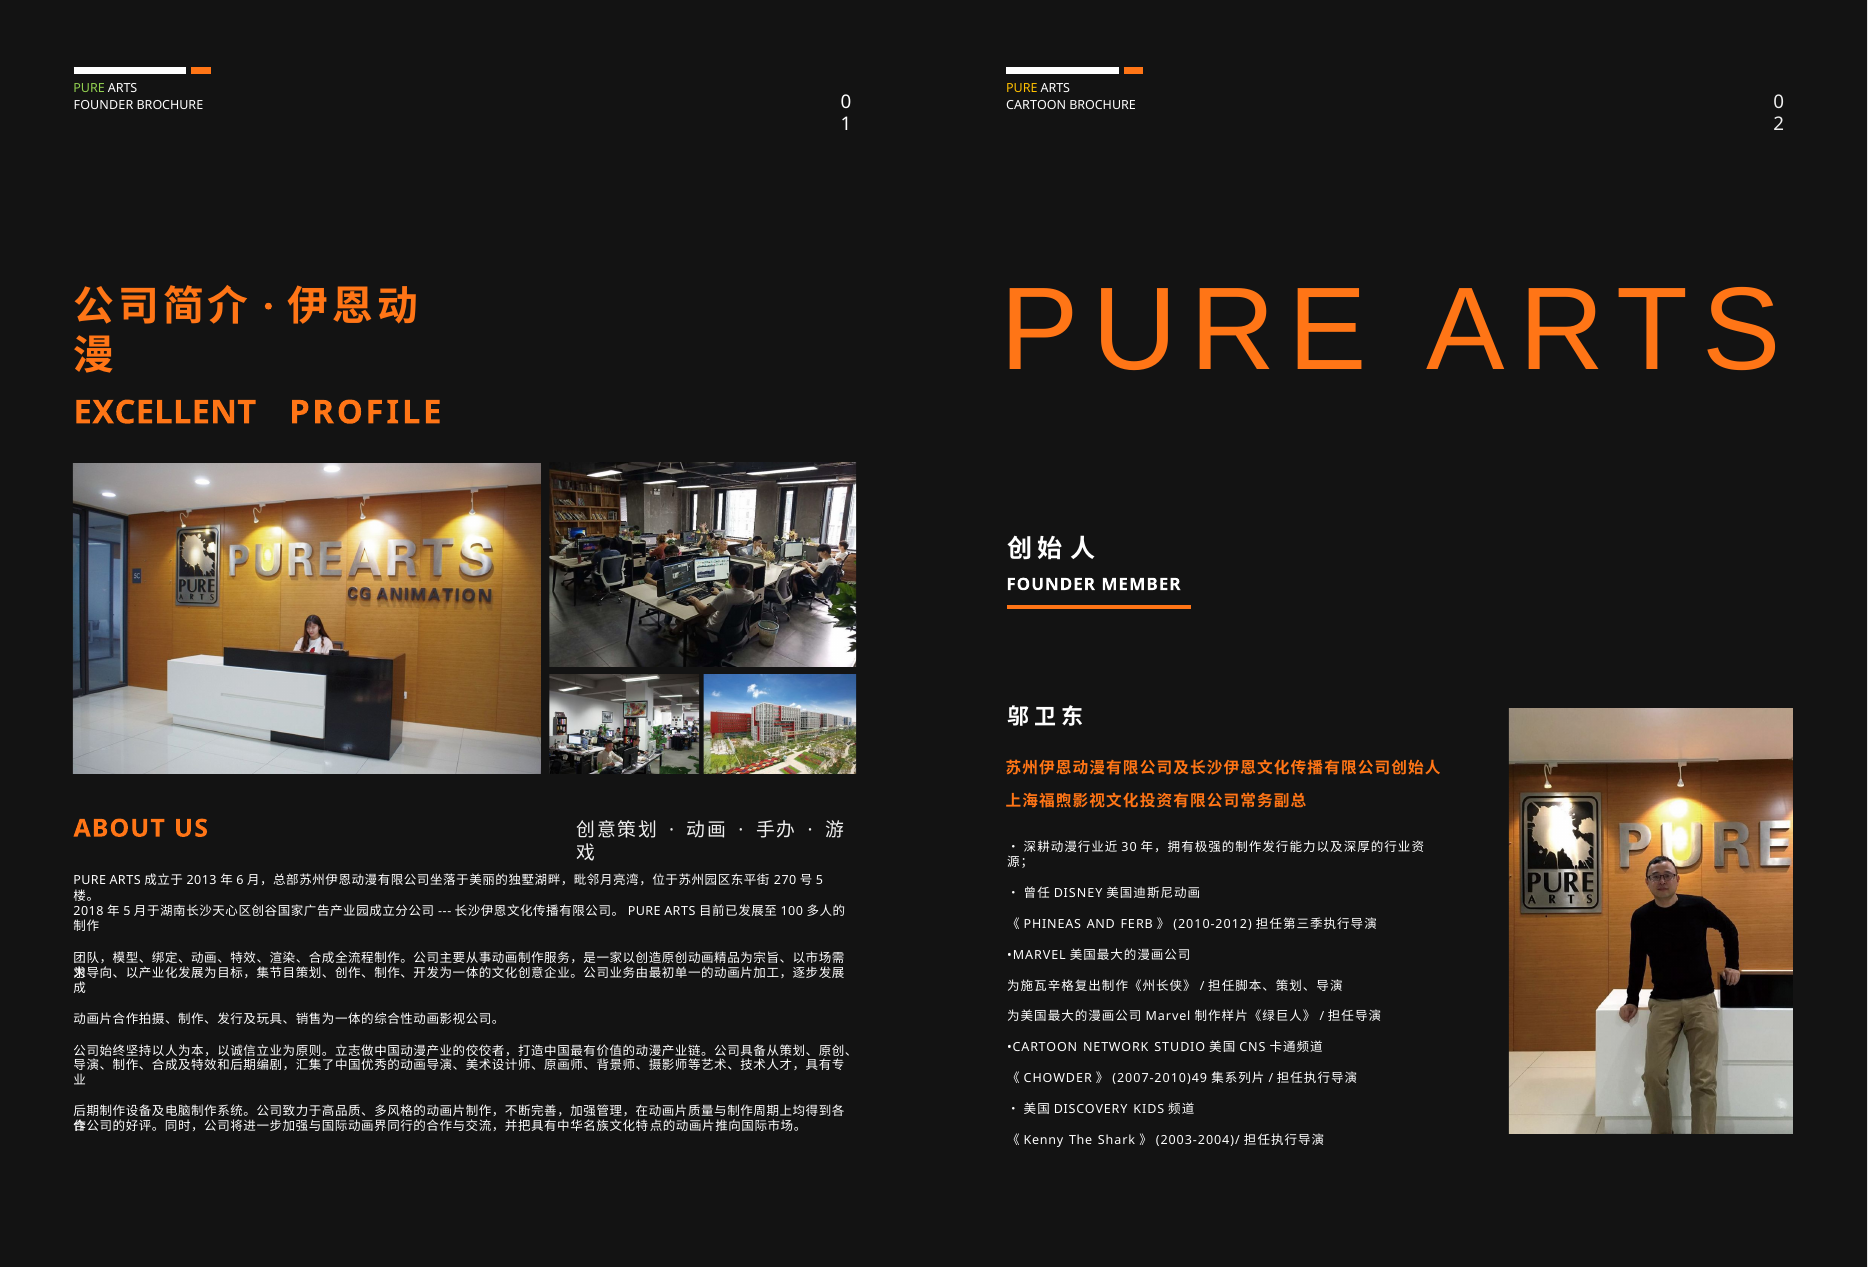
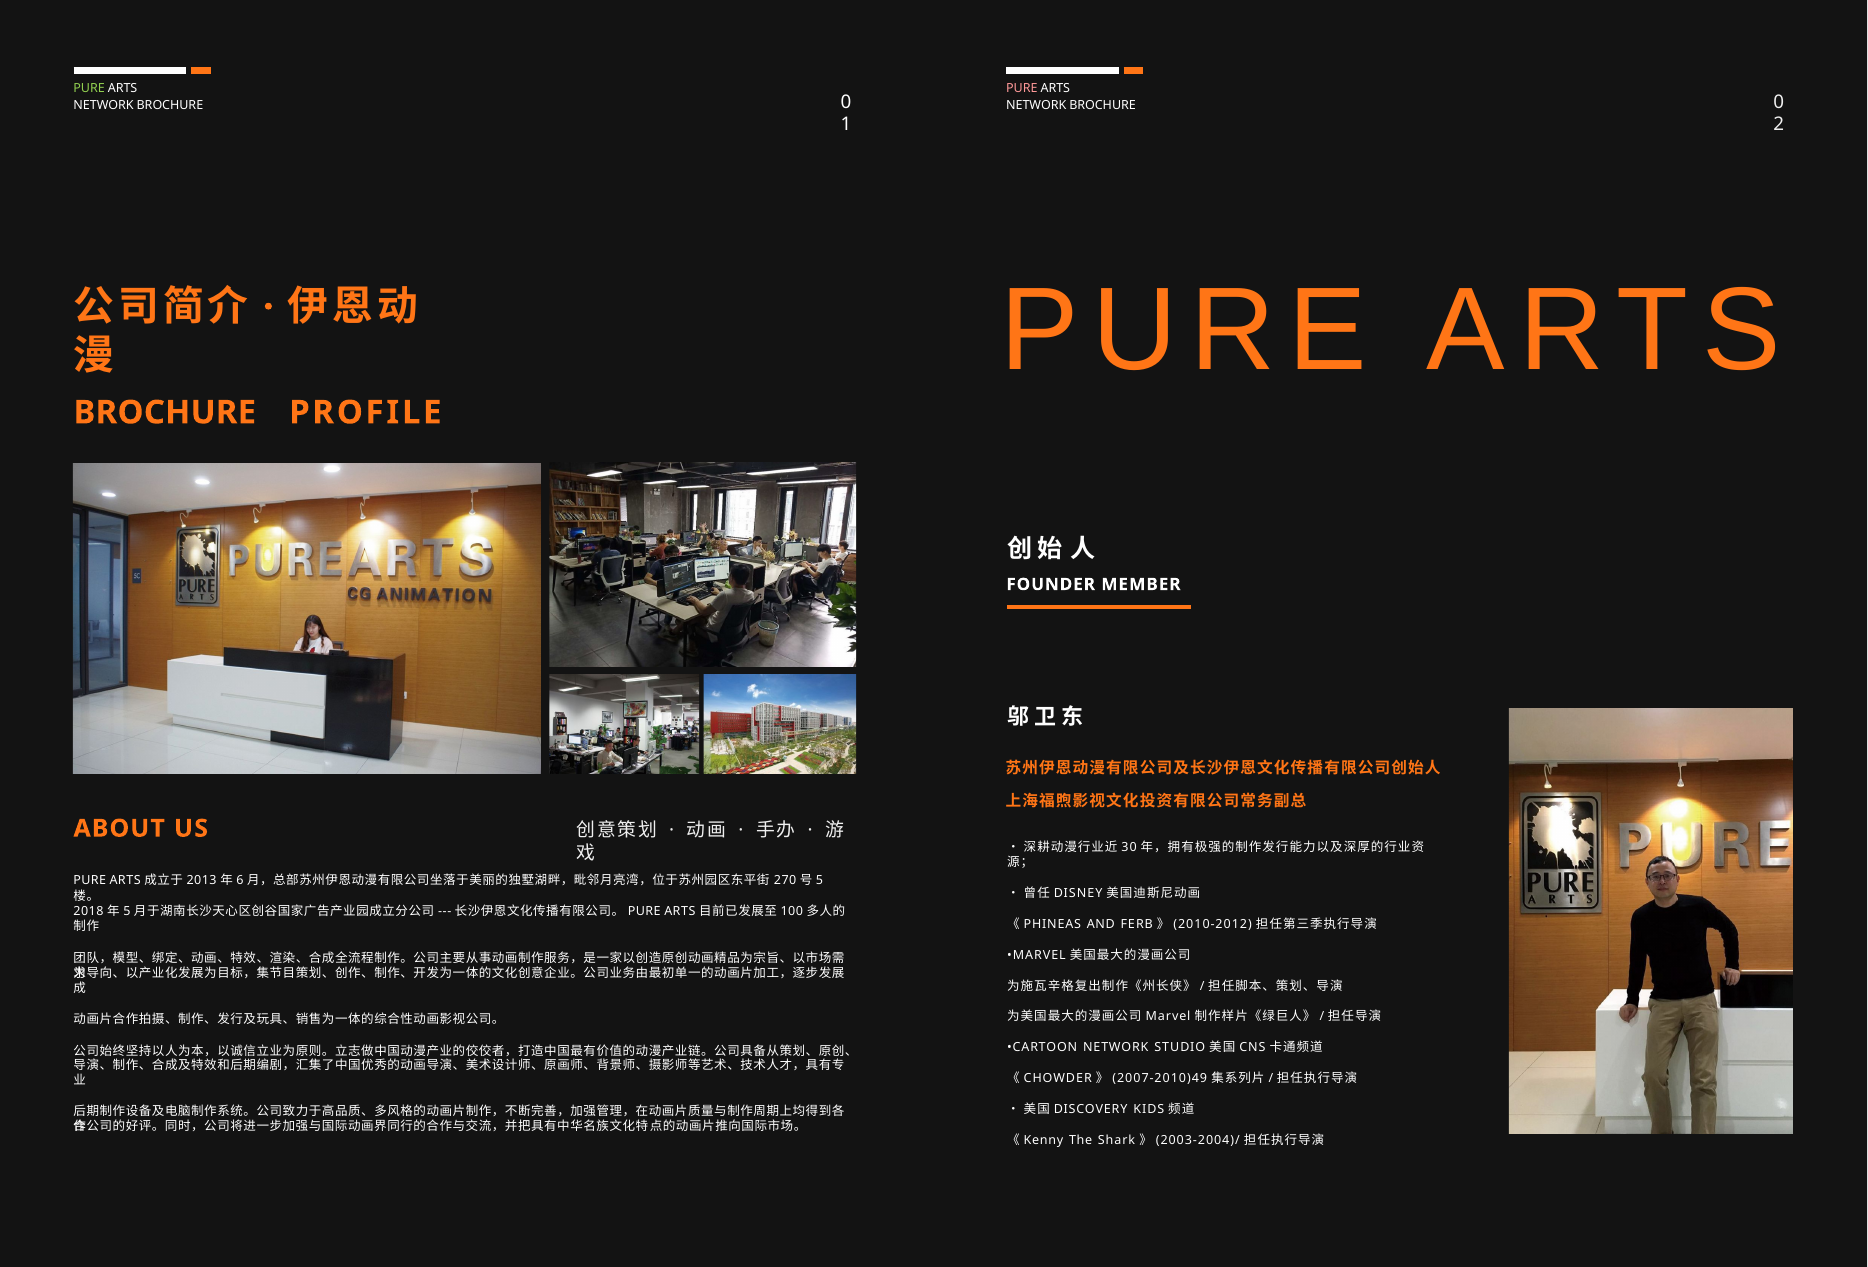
PURE colour: yellow -> pink (1022, 88)
FOUNDER: FOUNDER -> NETWORK (104, 106)
CARTOON: CARTOON -> NETWORK (1036, 106)
EXCELLENT: EXCELLENT -> BROCHURE (165, 413)
